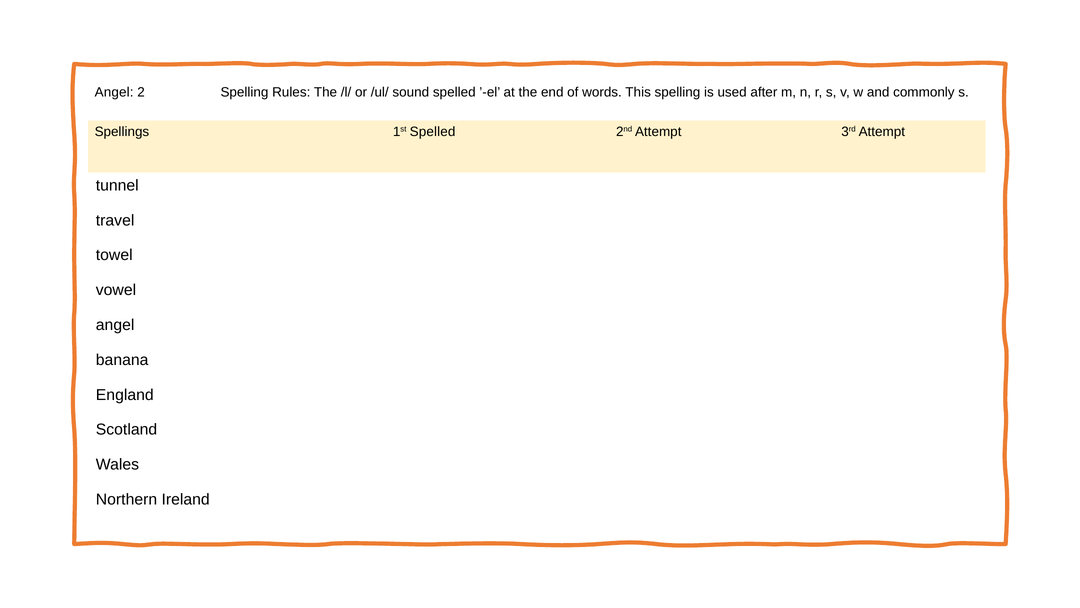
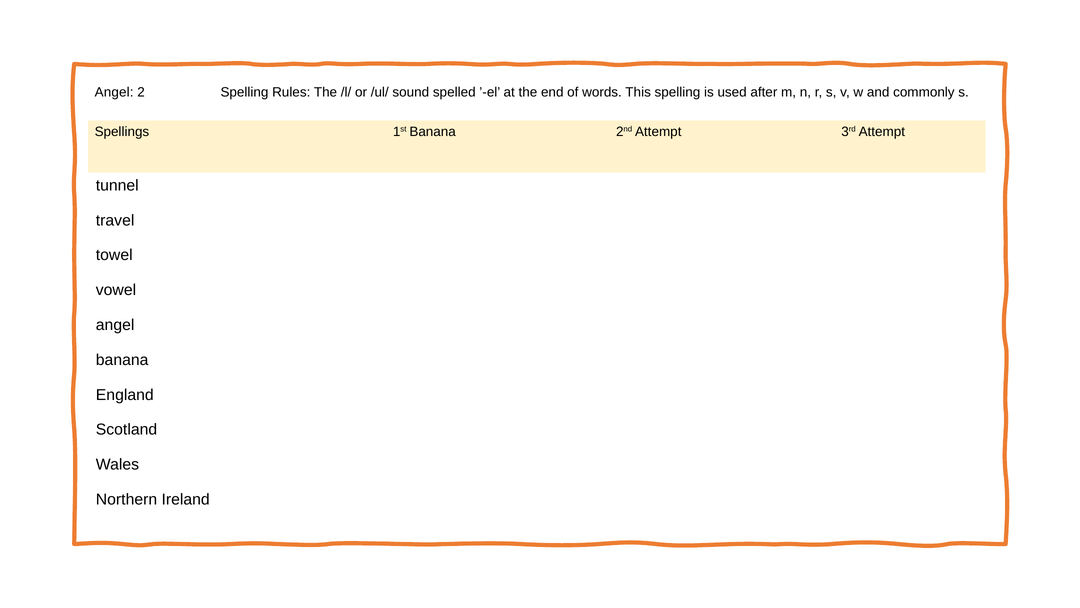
1st Spelled: Spelled -> Banana (433, 131)
